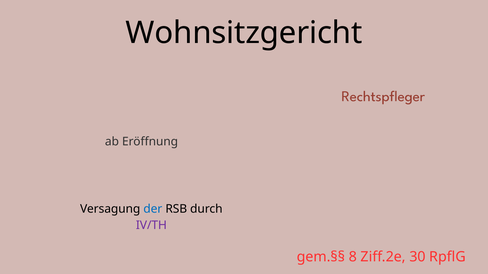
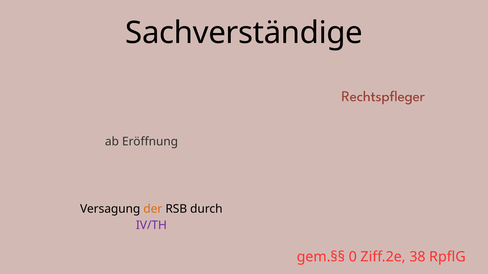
Wohnsitzgericht: Wohnsitzgericht -> Sachverständige (244, 33)
der colour: blue -> orange (153, 209)
8: 8 -> 0 (353, 257)
30: 30 -> 38 (417, 257)
